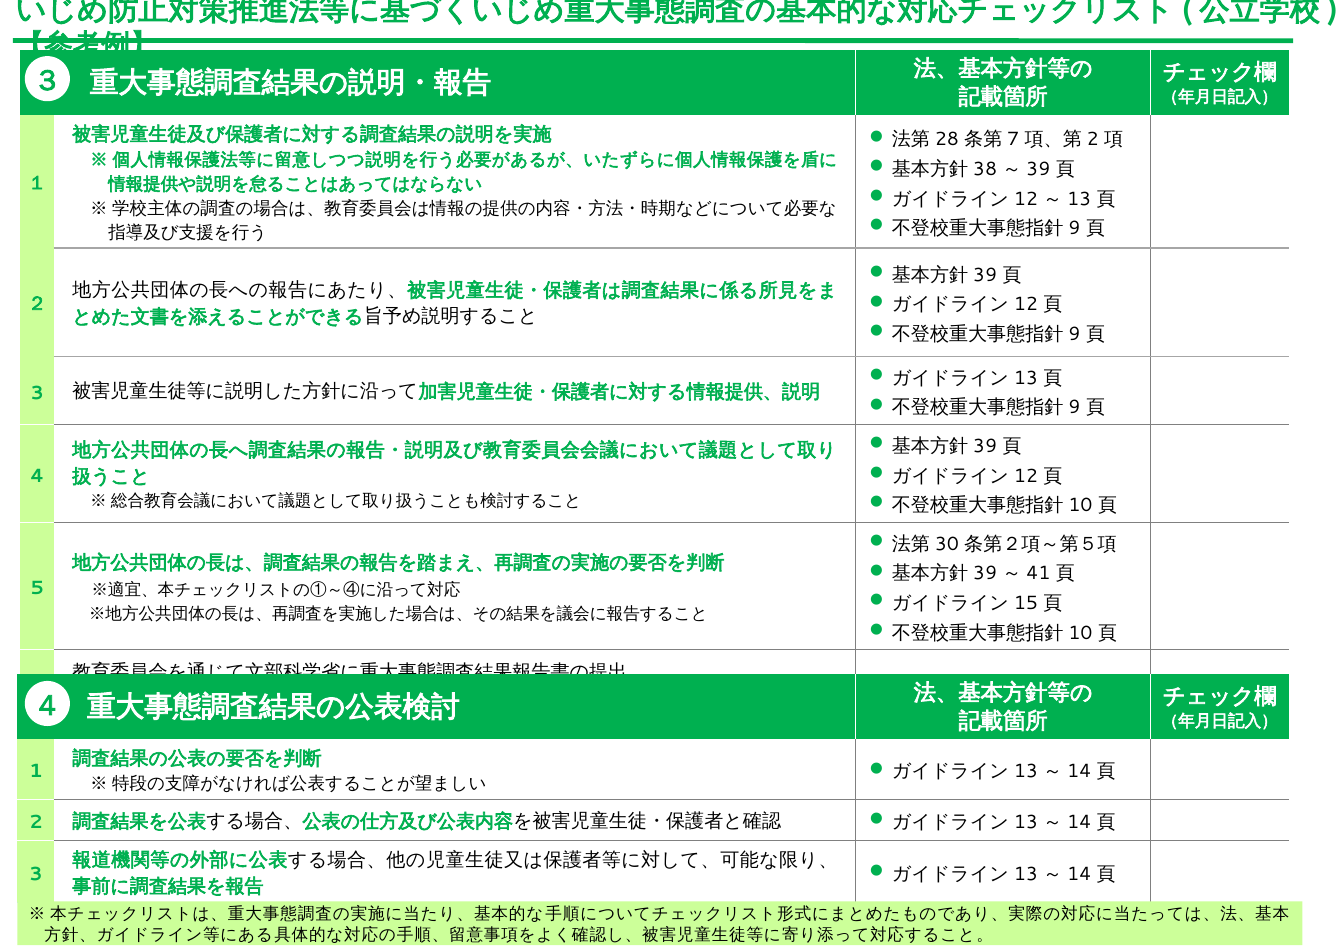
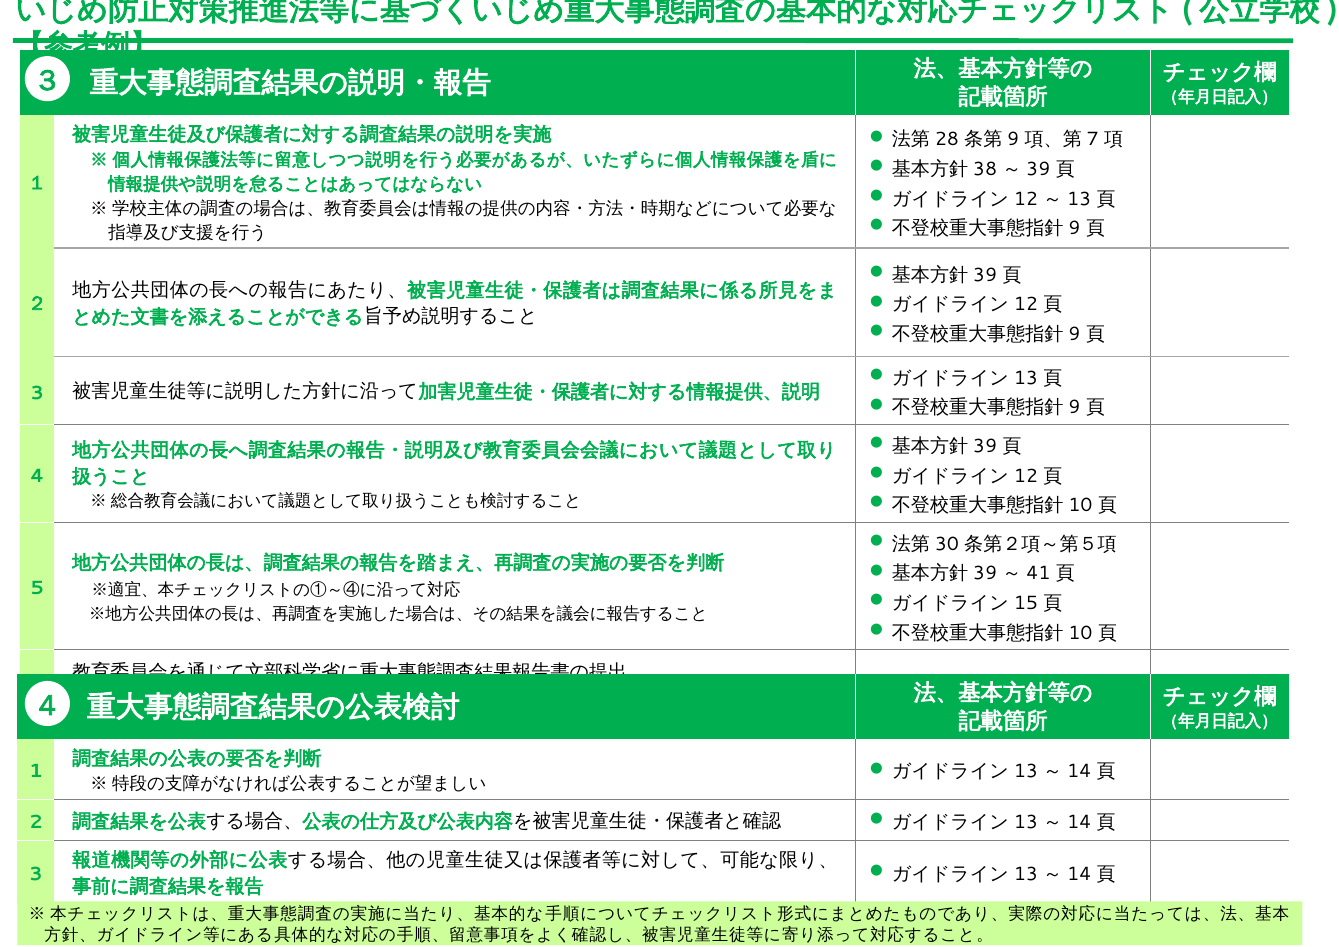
7: 7 -> 9 (1013, 140)
2: 2 -> 7 (1093, 140)
